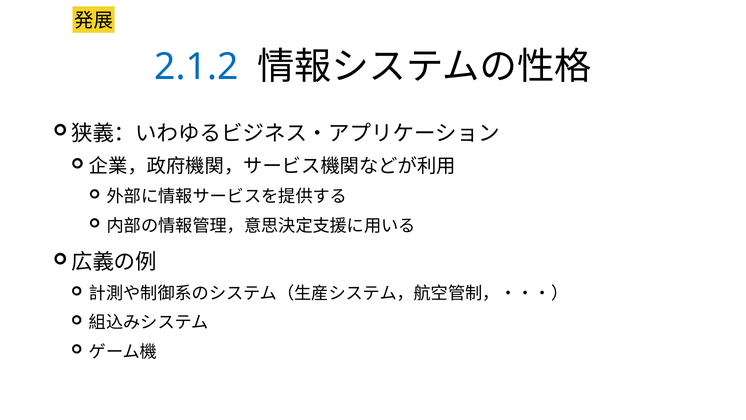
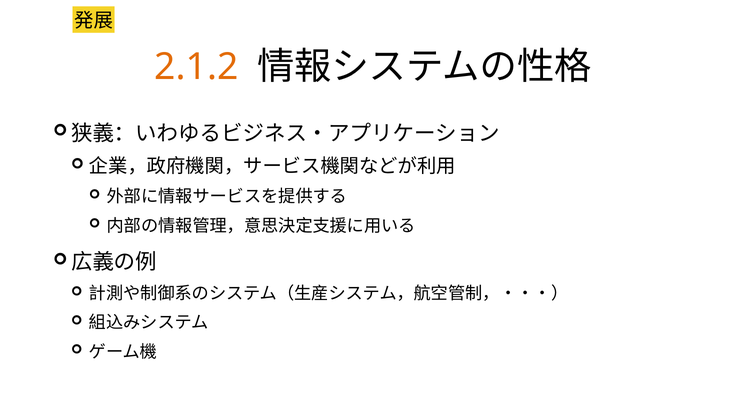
2.1.2 colour: blue -> orange (196, 67)
